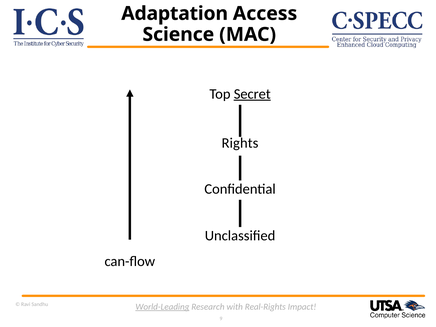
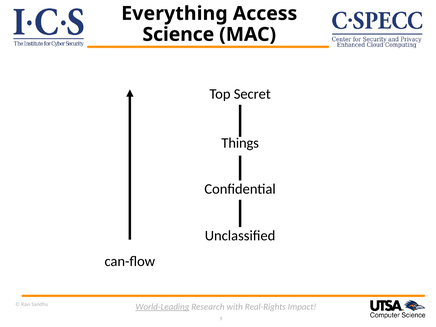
Adaptation: Adaptation -> Everything (174, 14)
Secret underline: present -> none (252, 94)
Rights: Rights -> Things (240, 143)
